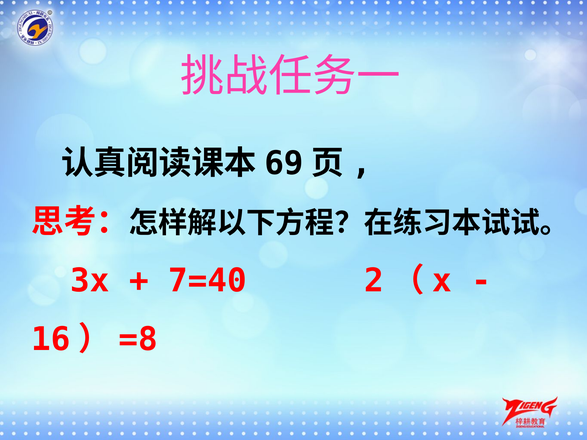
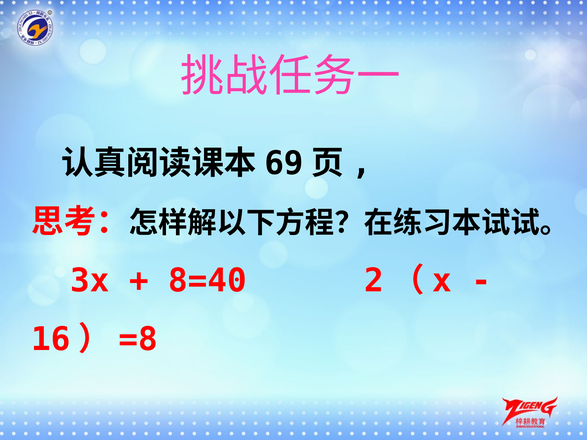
7=40: 7=40 -> 8=40 (207, 281)
